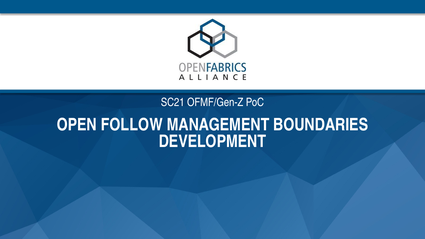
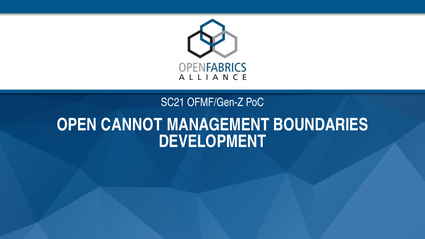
FOLLOW: FOLLOW -> CANNOT (132, 125)
